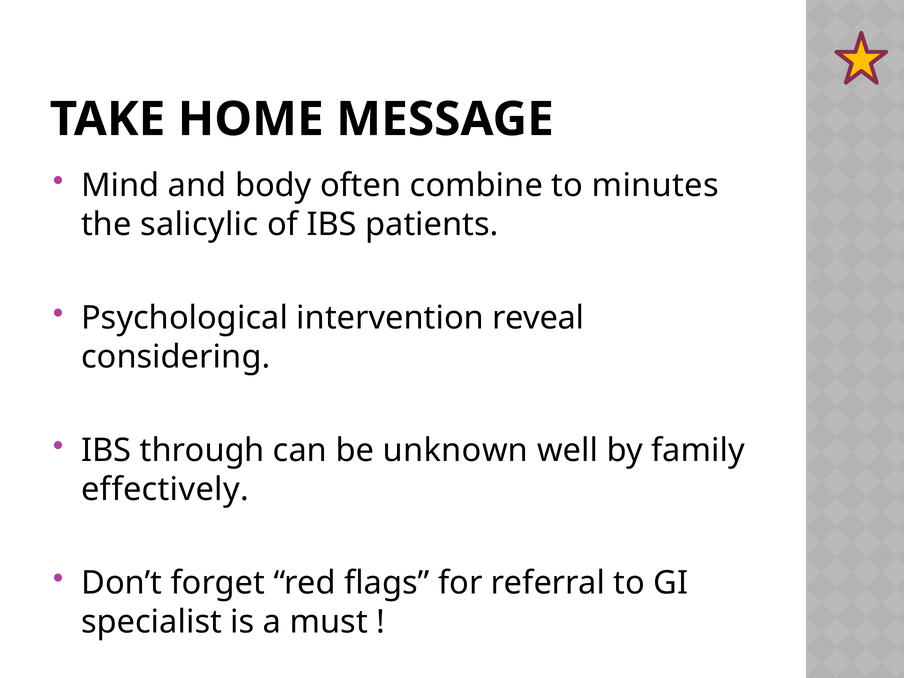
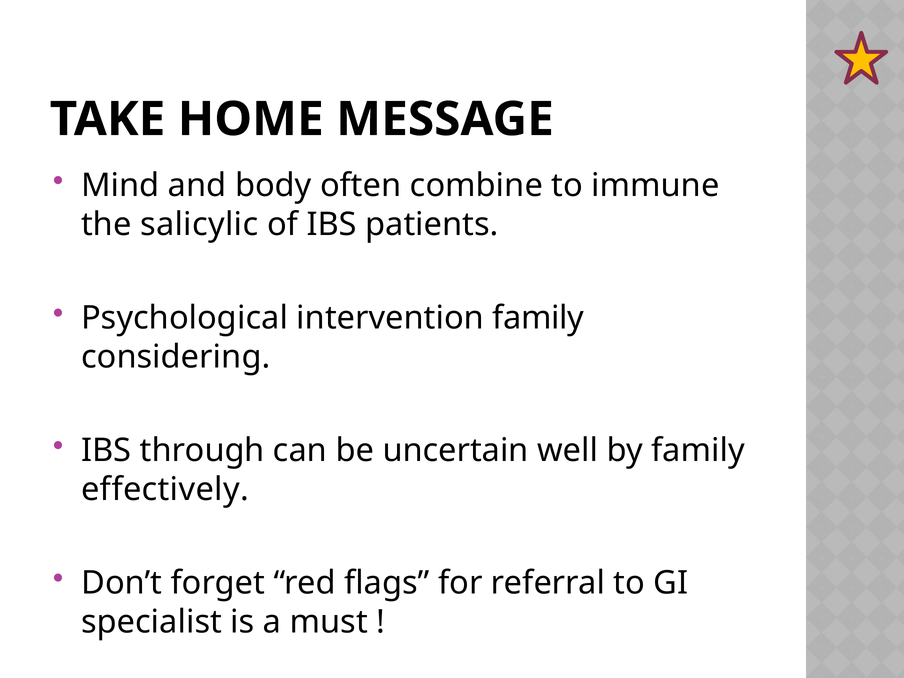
minutes: minutes -> immune (655, 185)
intervention reveal: reveal -> family (538, 318)
unknown: unknown -> uncertain (456, 451)
